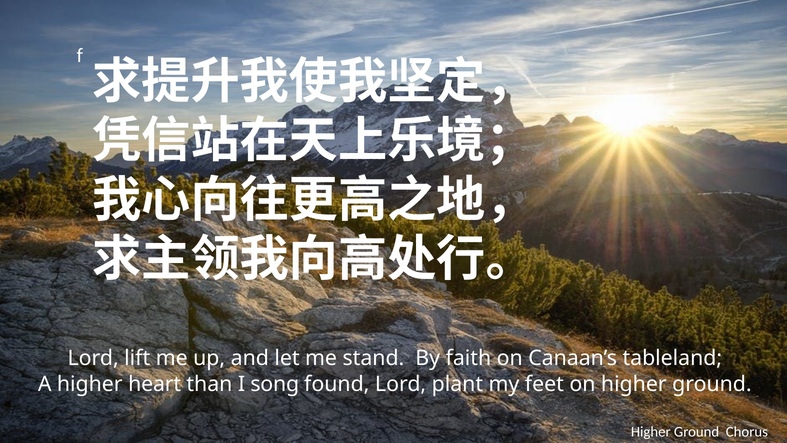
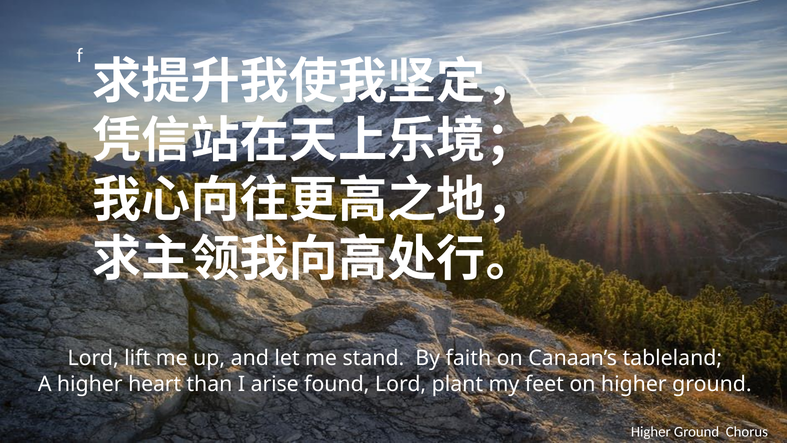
song: song -> arise (275, 384)
